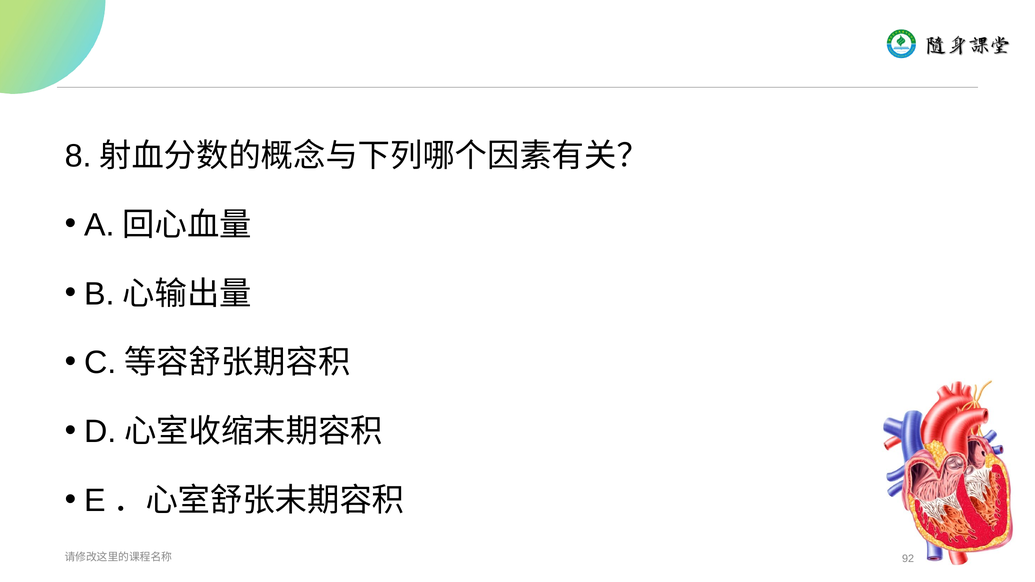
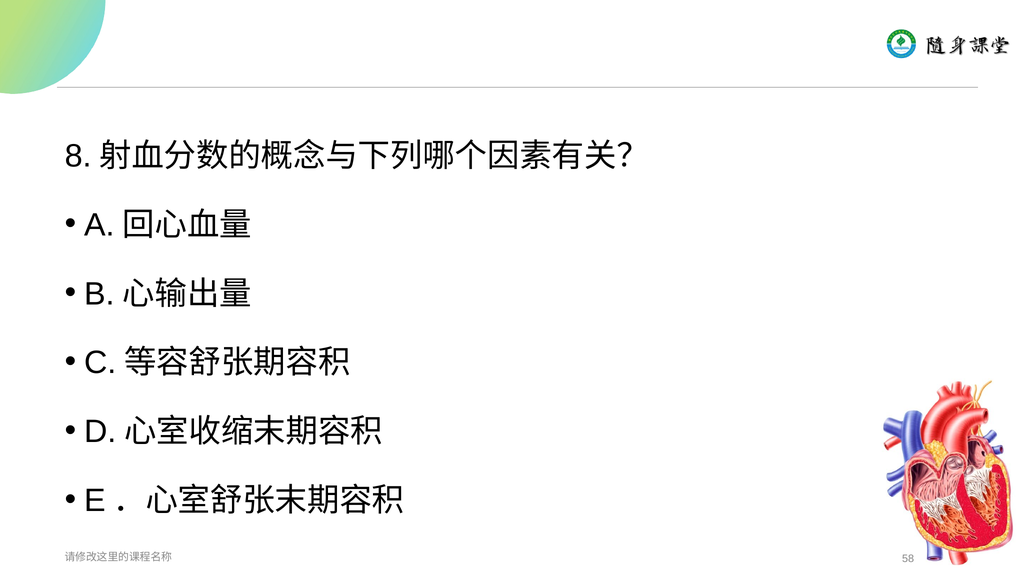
92: 92 -> 58 (908, 559)
